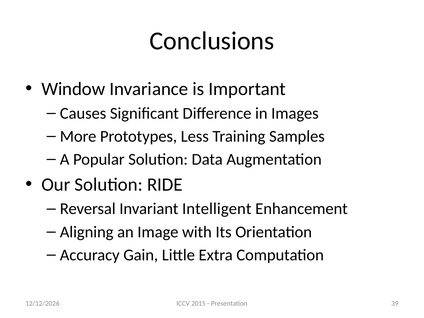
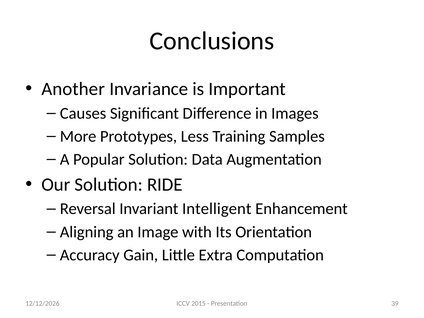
Window: Window -> Another (73, 89)
